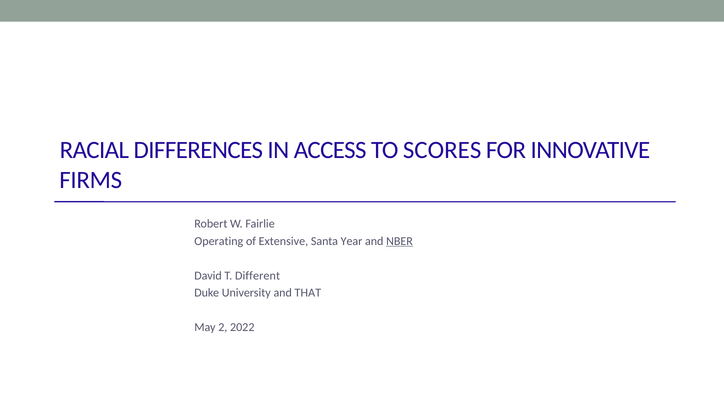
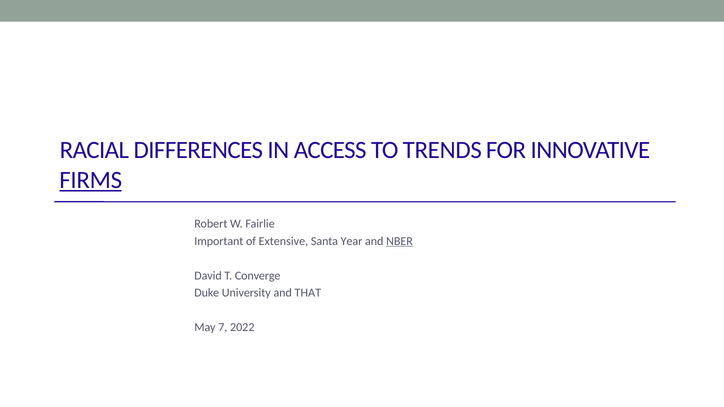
SCORES: SCORES -> TRENDS (442, 150)
FIRMS underline: none -> present (91, 180)
Operating: Operating -> Important (219, 241)
Different: Different -> Converge (258, 276)
2: 2 -> 7 (223, 327)
